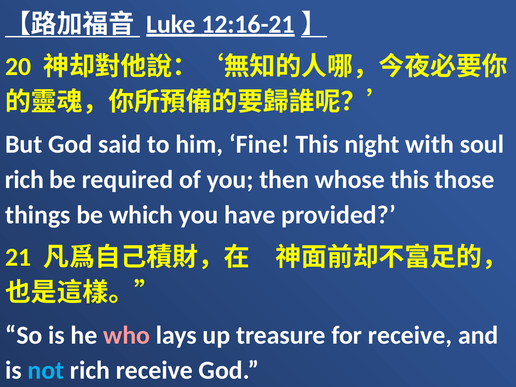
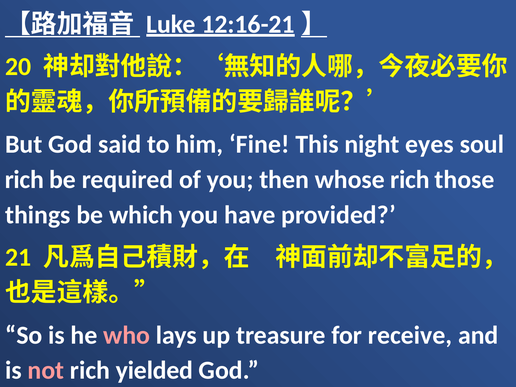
with: with -> eyes (430, 144)
whose this: this -> rich (410, 180)
not colour: light blue -> pink (46, 370)
rich receive: receive -> yielded (154, 370)
